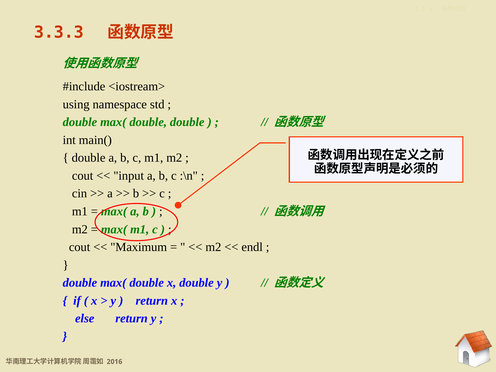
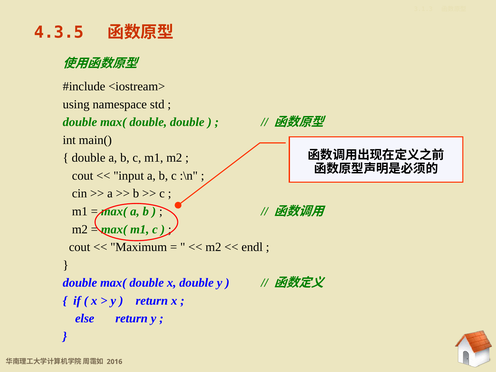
3.3.3: 3.3.3 -> 4.3.5 (59, 32)
